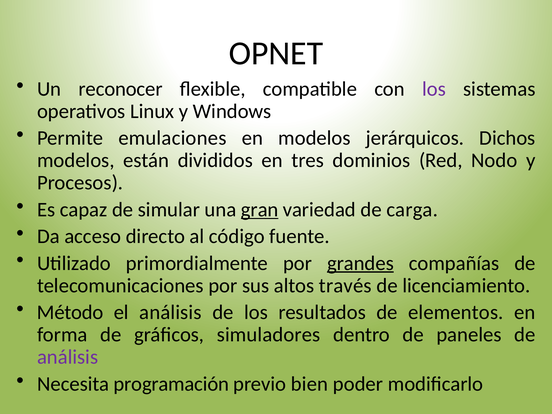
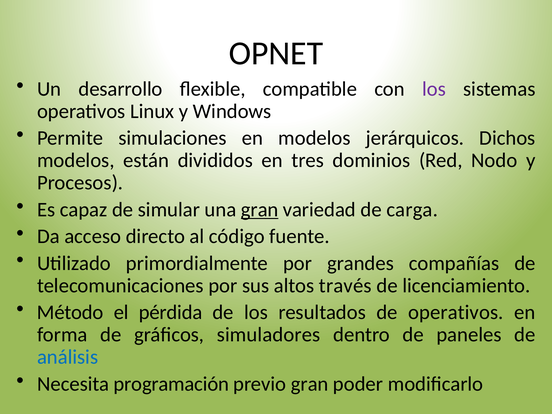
reconocer: reconocer -> desarrollo (121, 89)
emulaciones: emulaciones -> simulaciones (173, 138)
grandes underline: present -> none (360, 263)
el análisis: análisis -> pérdida (171, 312)
de elementos: elementos -> operativos (456, 312)
análisis colour: purple -> blue (68, 357)
previo bien: bien -> gran (310, 384)
